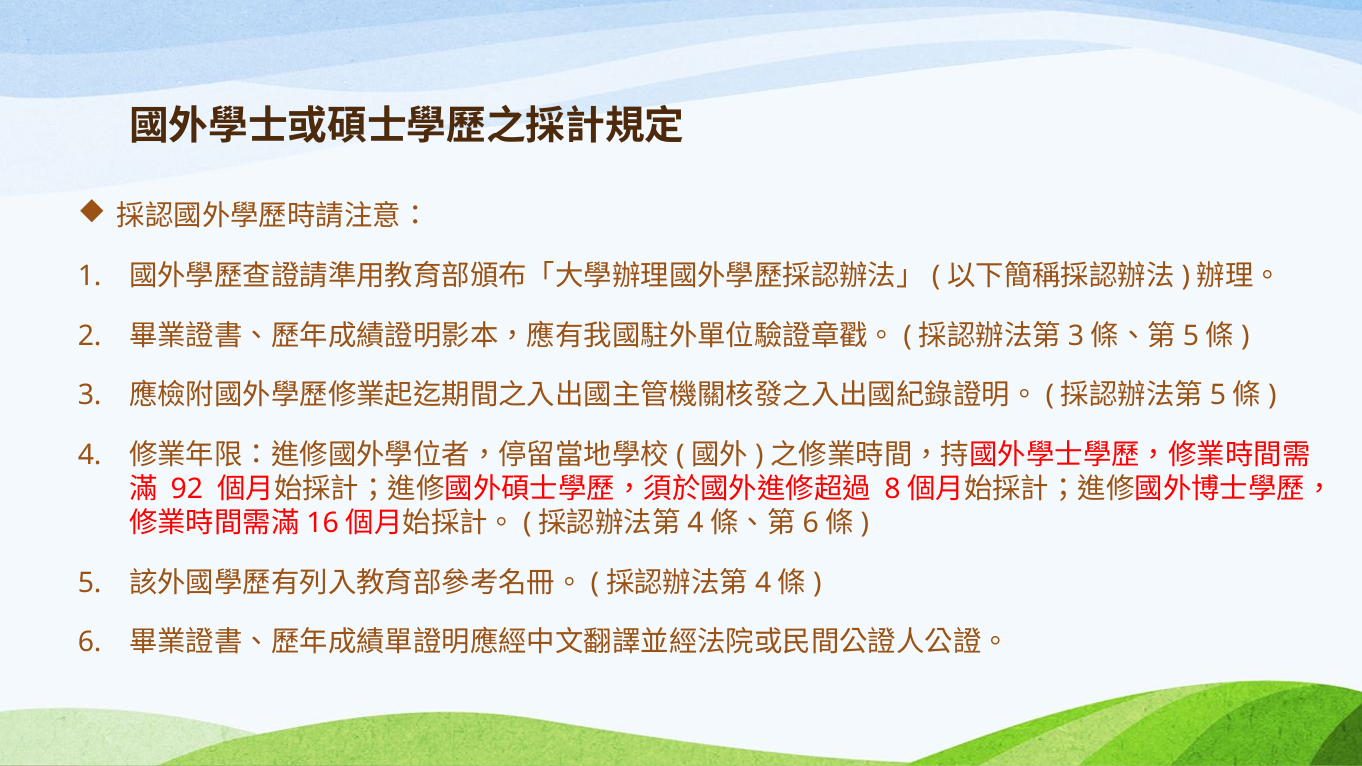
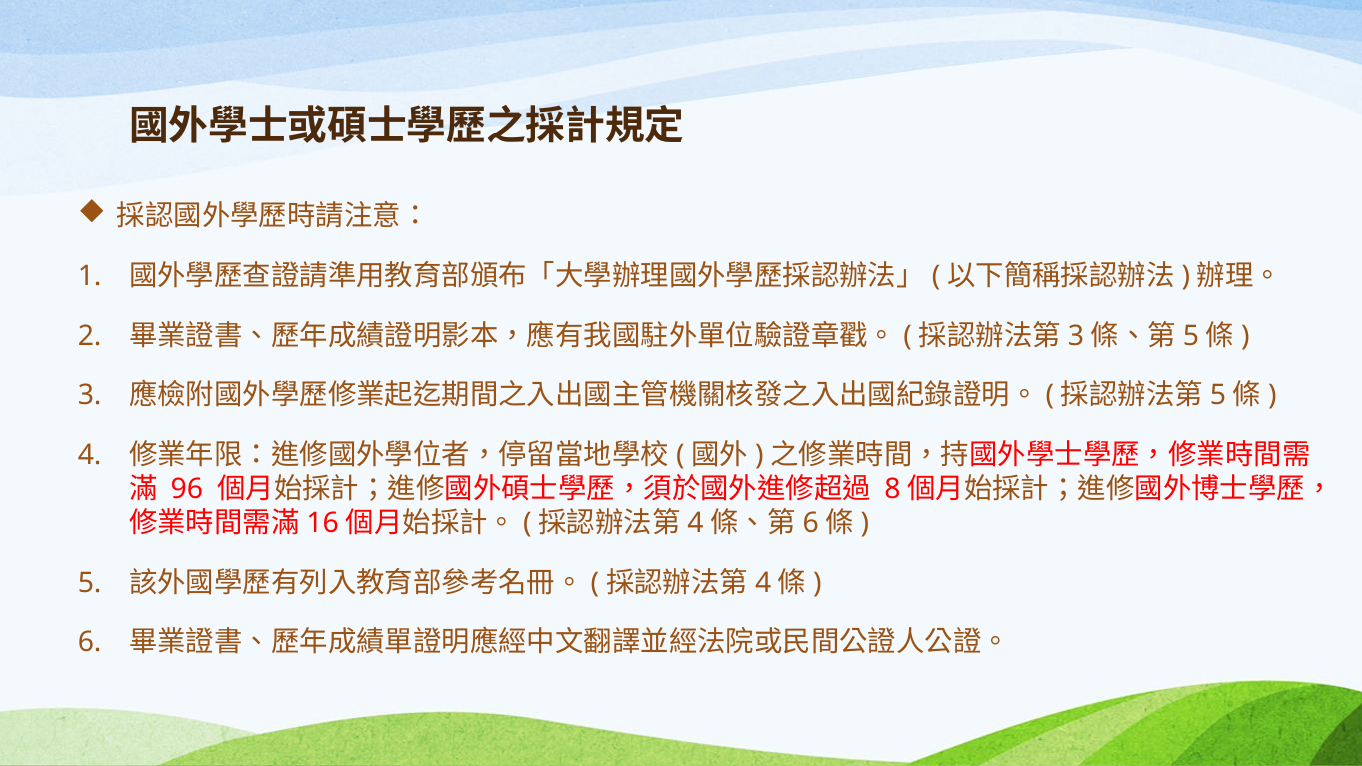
92: 92 -> 96 (187, 489)
